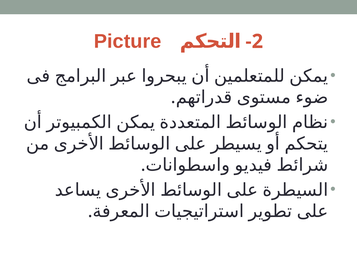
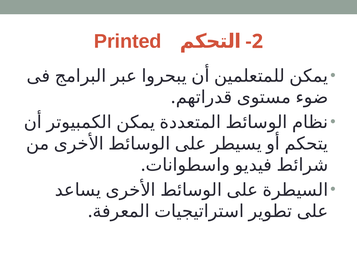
Picture: Picture -> Printed (128, 42)
